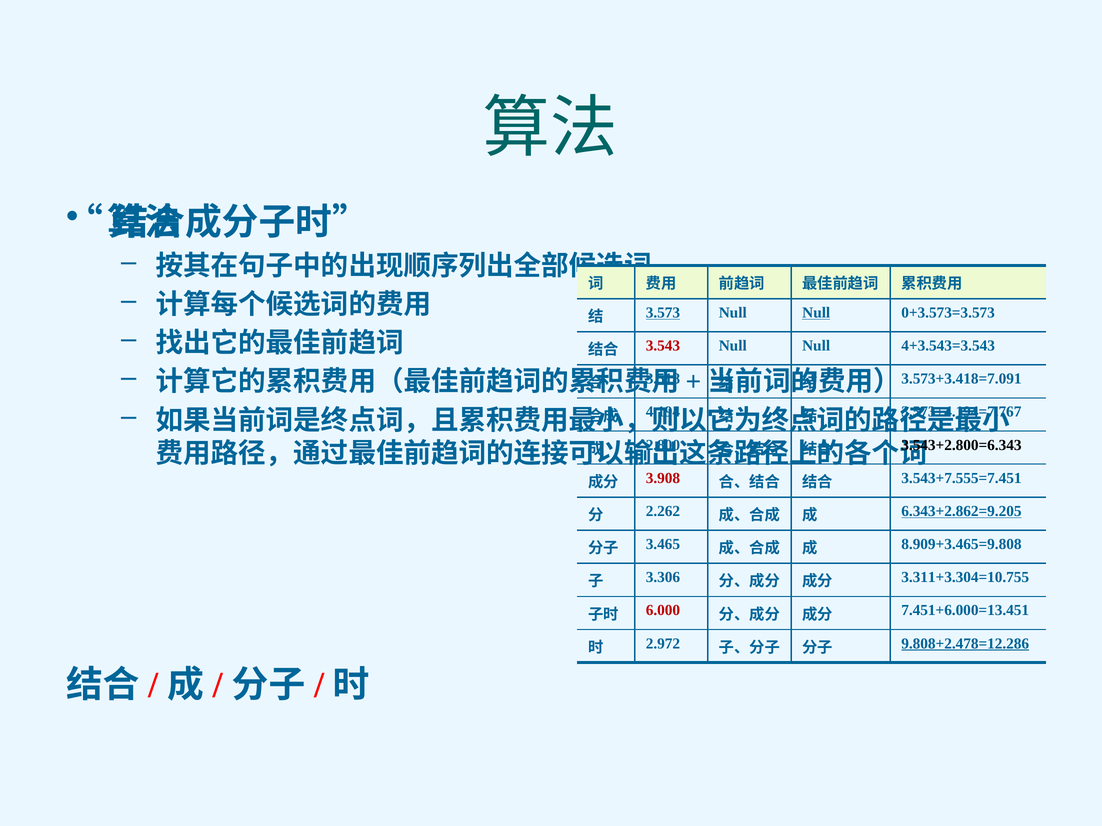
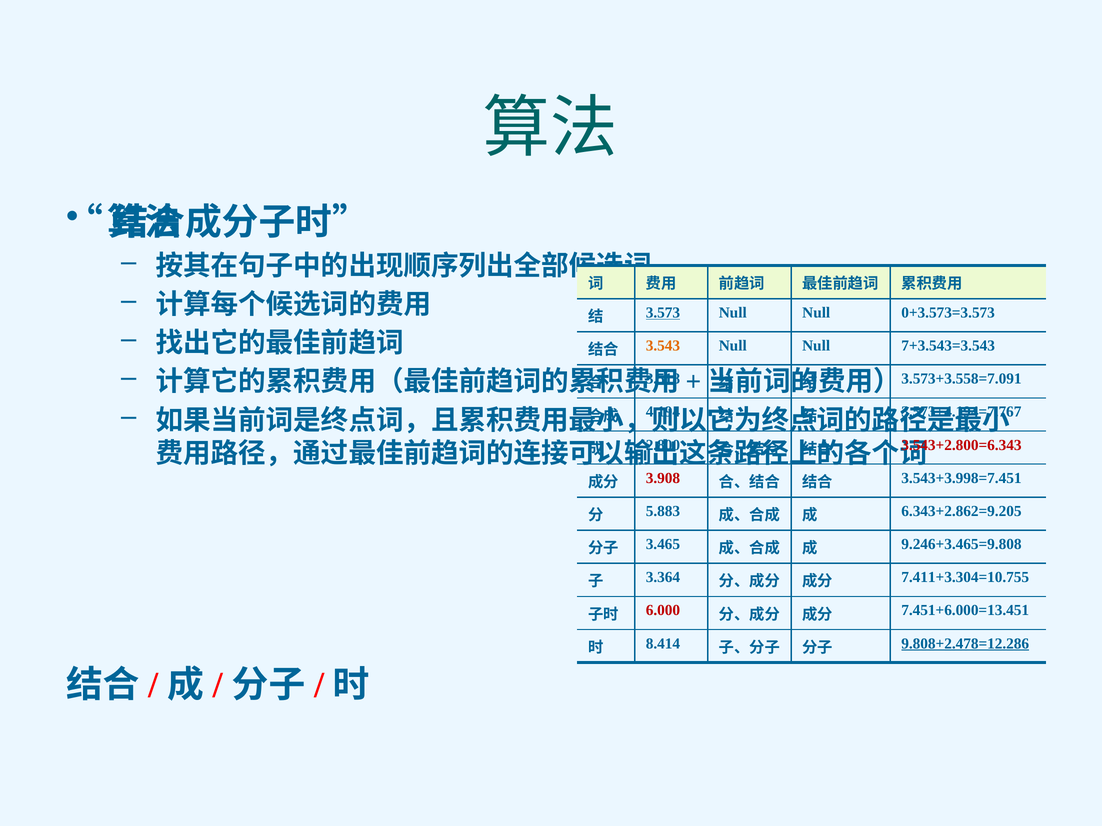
Null underline: present -> none (816, 313)
3.543 colour: red -> orange (663, 346)
4+3.543=3.543: 4+3.543=3.543 -> 7+3.543=3.543 (948, 346)
3.573+3.418=7.091: 3.573+3.418=7.091 -> 3.573+3.558=7.091 (961, 379)
3.543+2.800=6.343 colour: black -> red (961, 445)
3.543+7.555=7.451: 3.543+7.555=7.451 -> 3.543+3.998=7.451 (961, 478)
2.262: 2.262 -> 5.883 (663, 511)
6.343+2.862=9.205 underline: present -> none (961, 511)
8.909+3.465=9.808: 8.909+3.465=9.808 -> 9.246+3.465=9.808 (961, 545)
3.306: 3.306 -> 3.364 (663, 578)
3.311+3.304=10.755: 3.311+3.304=10.755 -> 7.411+3.304=10.755 (965, 578)
2.972: 2.972 -> 8.414 (663, 644)
